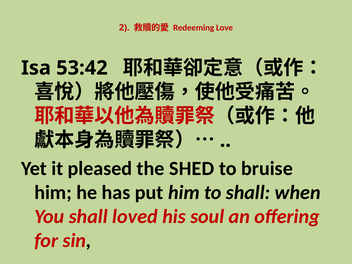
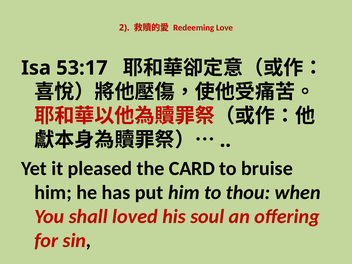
53:42: 53:42 -> 53:17 (82, 68)
SHED: SHED -> CARD (192, 168)
to shall: shall -> thou (248, 193)
